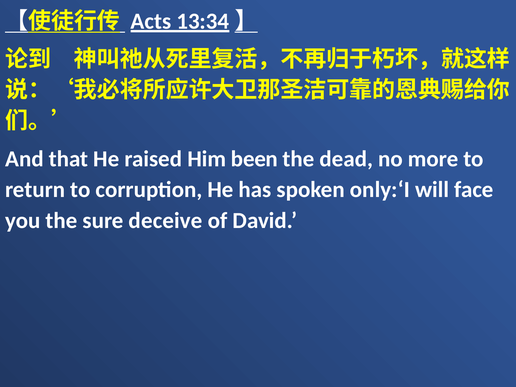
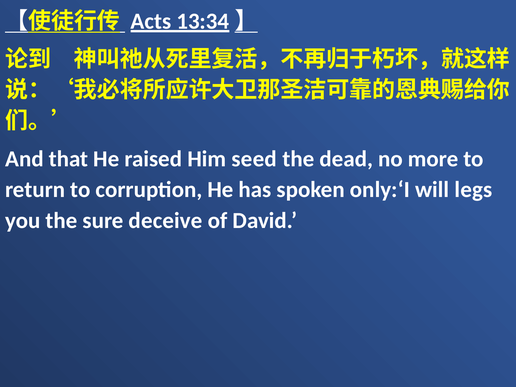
been: been -> seed (254, 159)
face: face -> legs (474, 190)
